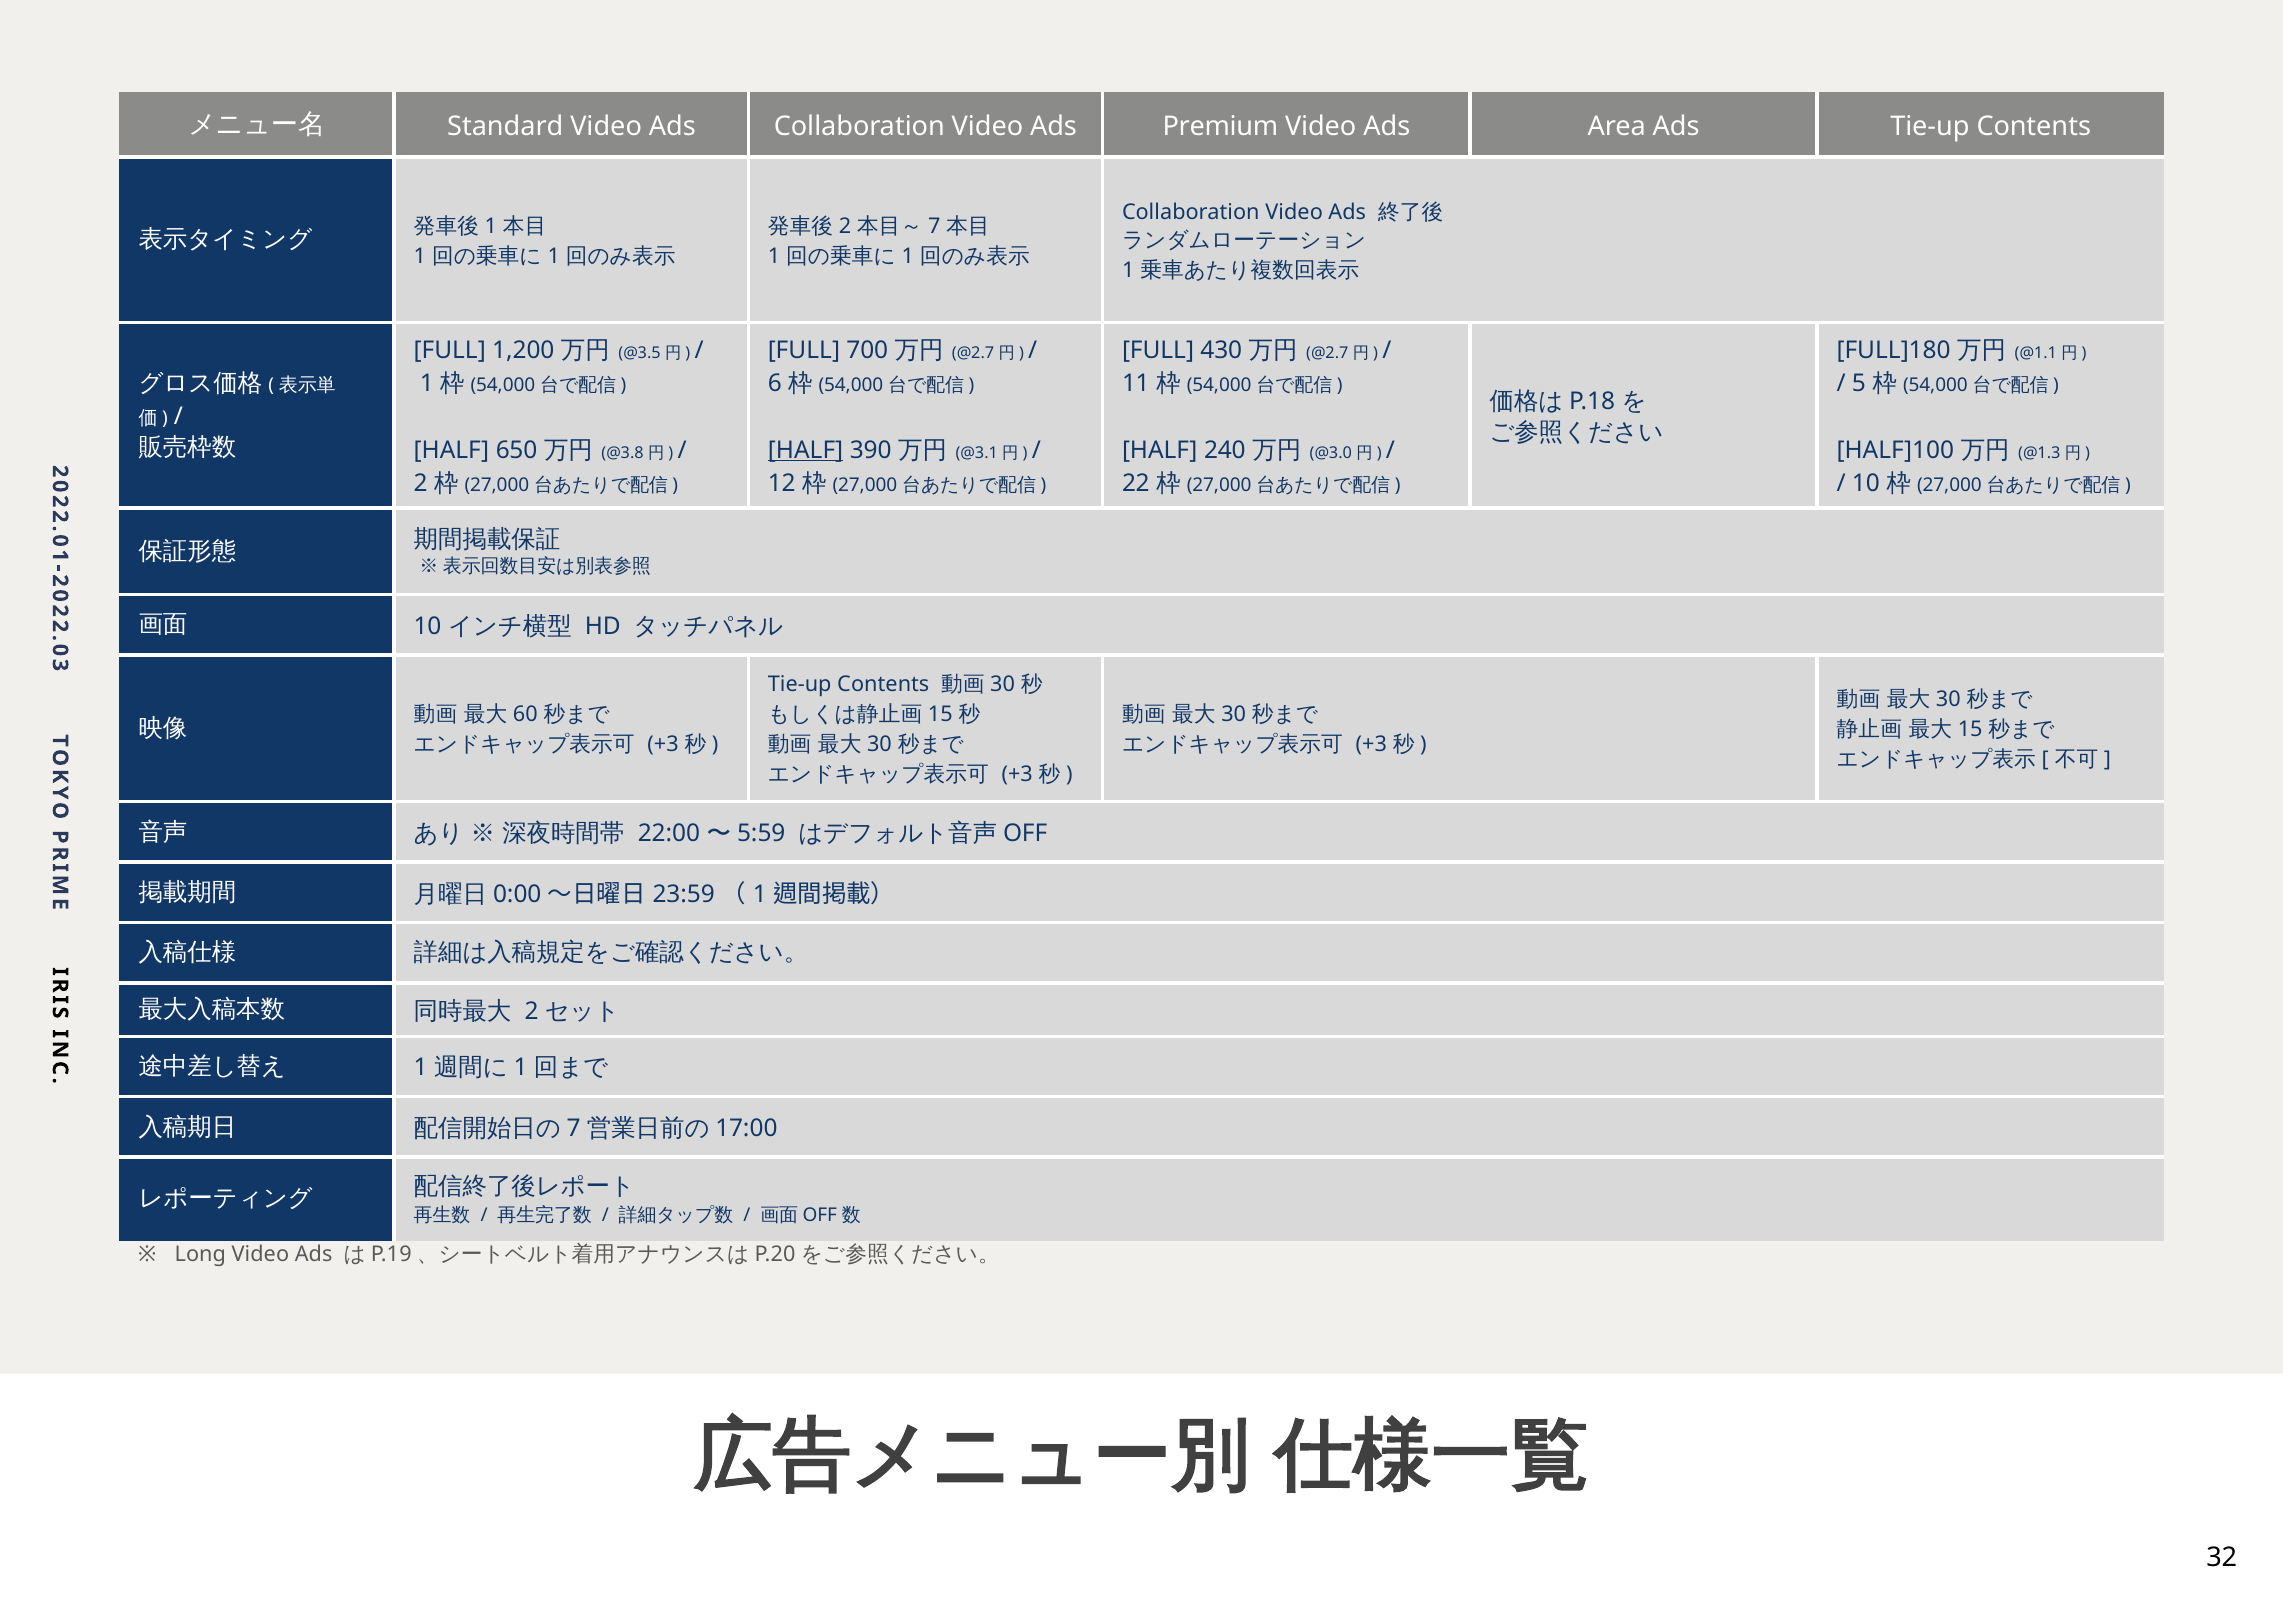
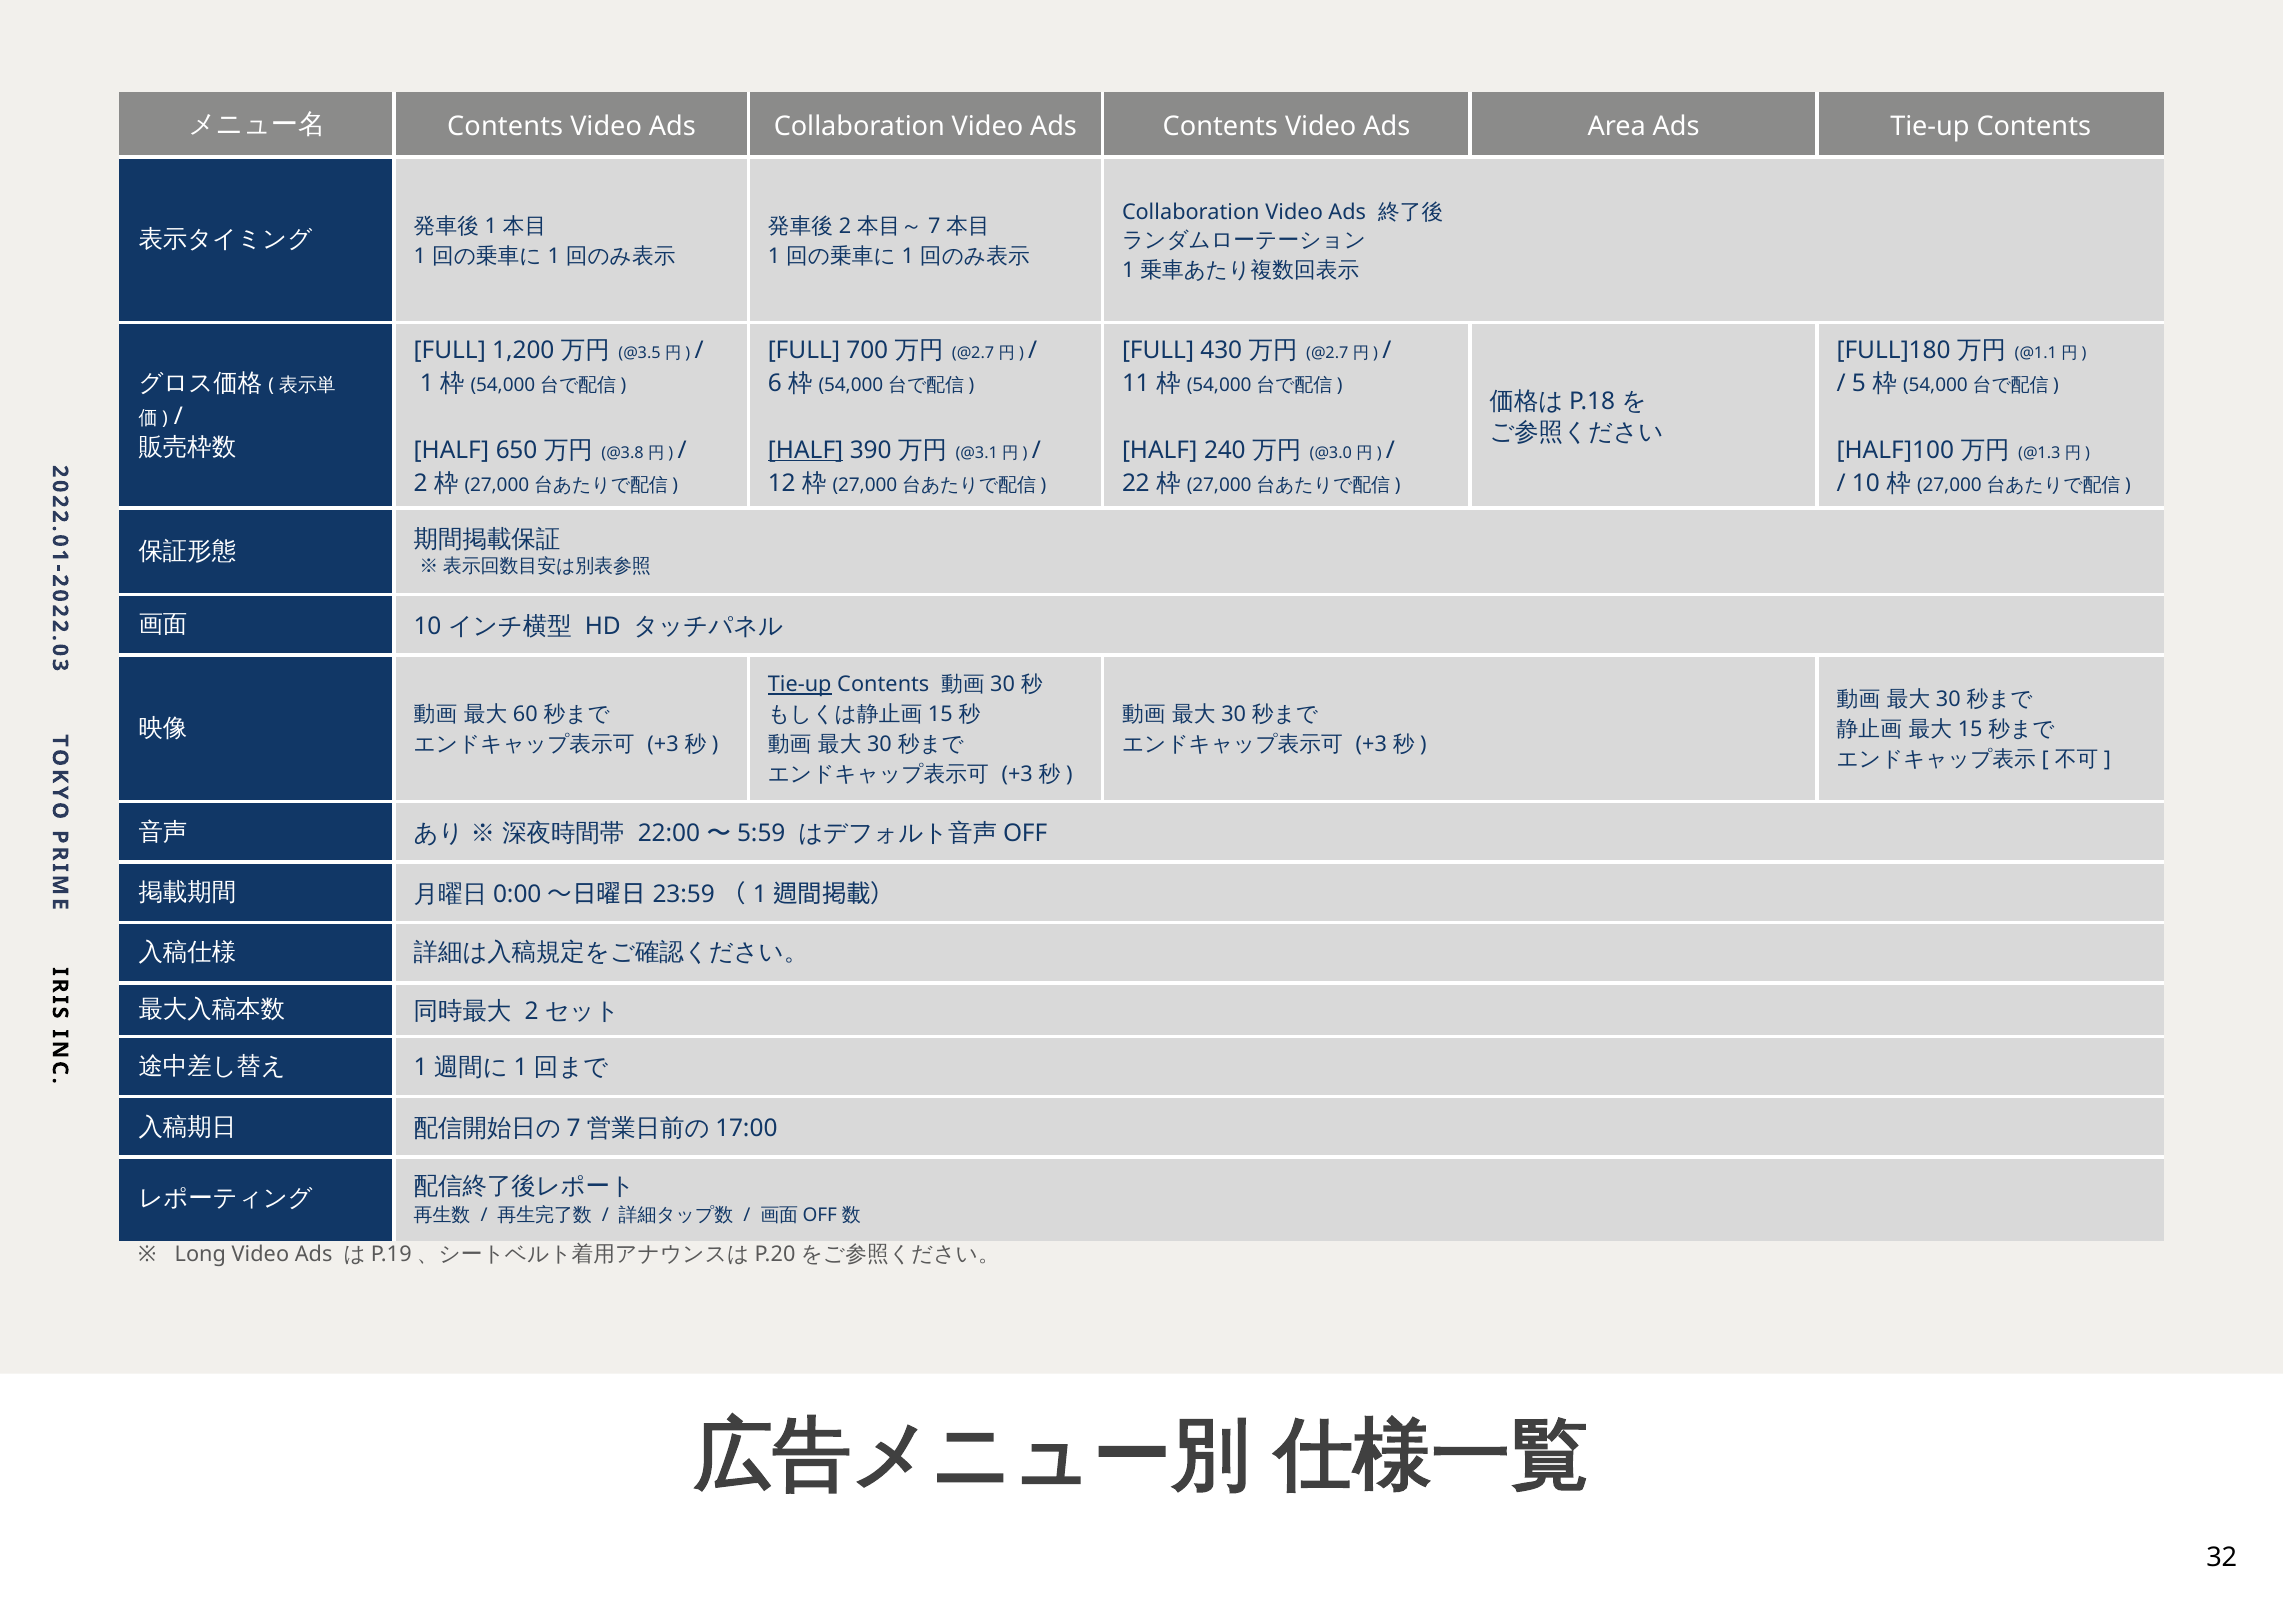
Standard: Standard -> Contents (505, 126)
Ads Premium: Premium -> Contents (1220, 126)
Tie-up underline: none -> present (800, 685)
